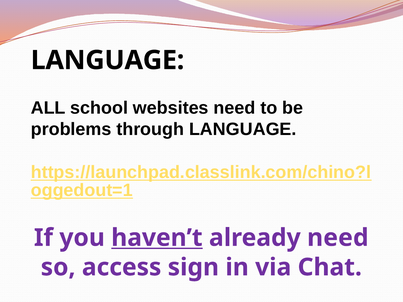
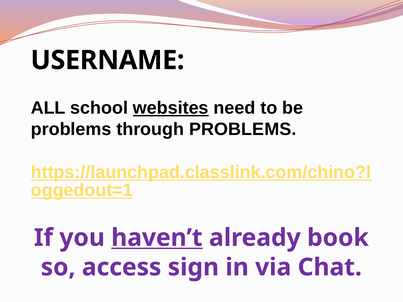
LANGUAGE: LANGUAGE -> USERNAME (107, 60)
websites underline: none -> present (171, 108)
through LANGUAGE: LANGUAGE -> PROBLEMS (243, 130)
already need: need -> book (338, 238)
